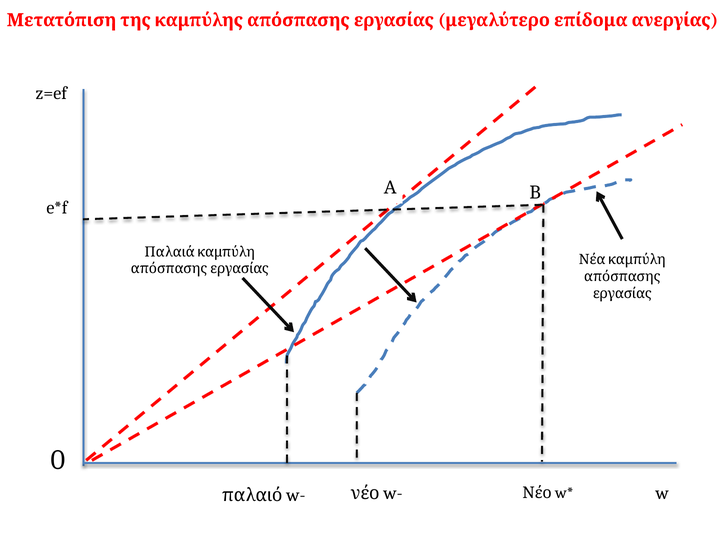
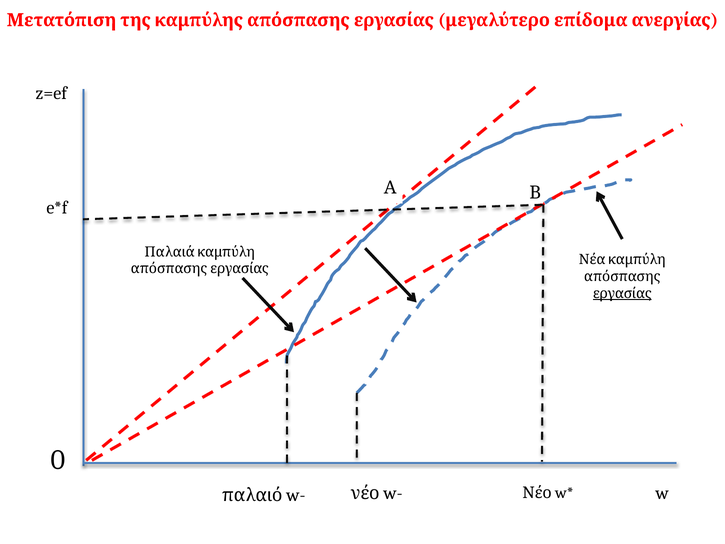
εργασίας underline: none -> present (622, 293)
